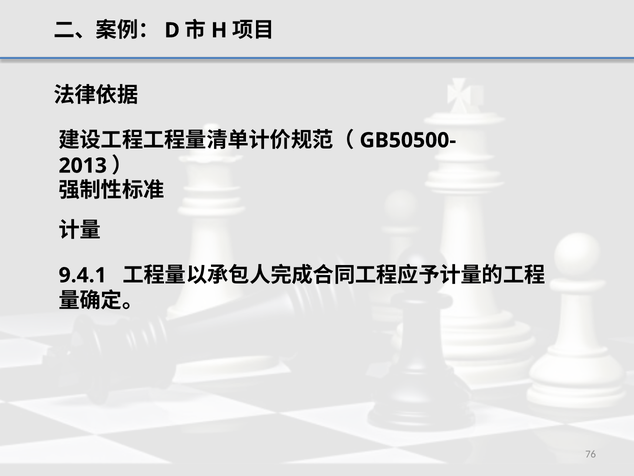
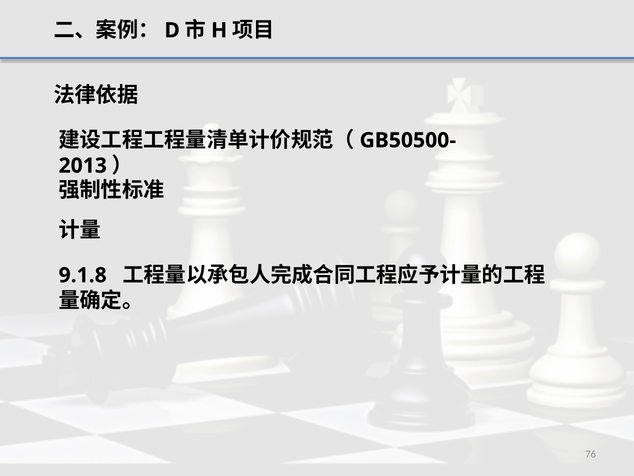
9.4.1: 9.4.1 -> 9.1.8 (83, 275)
